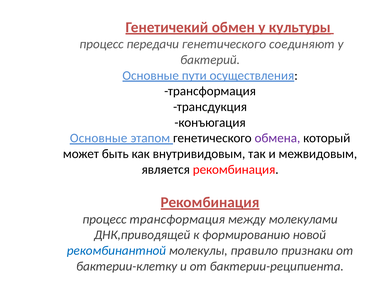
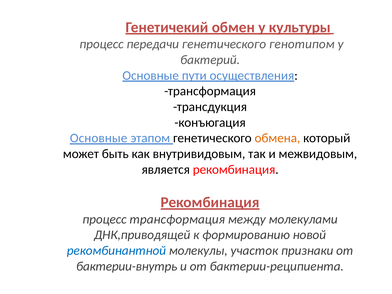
соединяют: соединяют -> генотипом (302, 44)
обмена colour: purple -> orange (277, 138)
правило: правило -> участок (254, 251)
бактерии-клетку: бактерии-клетку -> бактерии-внутрь (127, 266)
